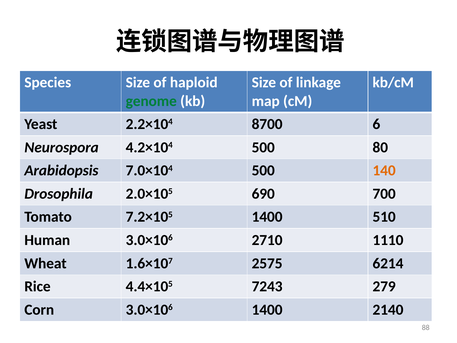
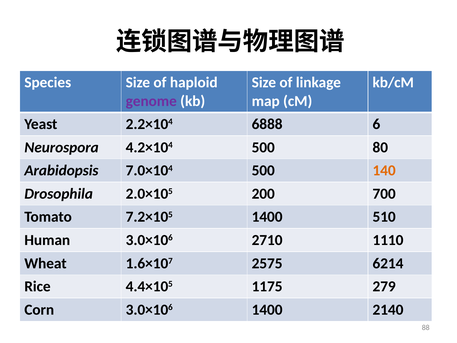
genome colour: green -> purple (151, 101)
8700: 8700 -> 6888 (267, 124)
690: 690 -> 200 (263, 194)
7243: 7243 -> 1175 (267, 286)
